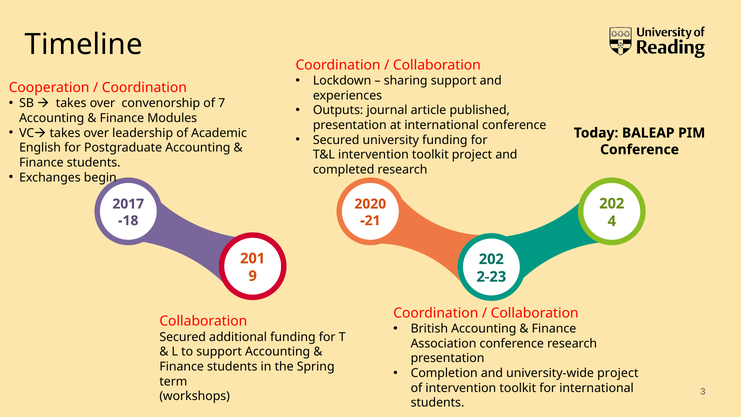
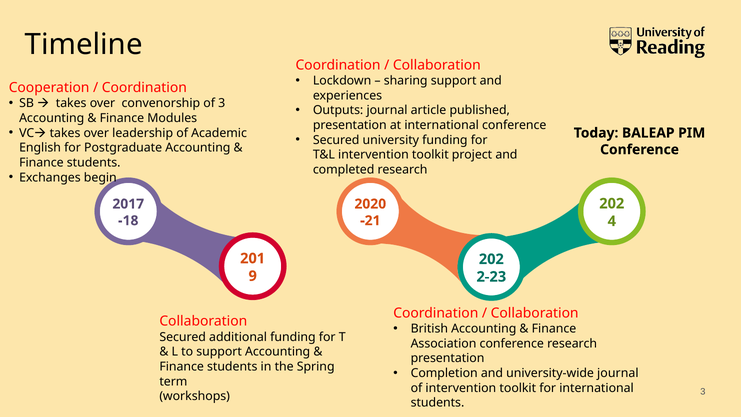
of 7: 7 -> 3 (222, 103)
university-wide project: project -> journal (618, 373)
